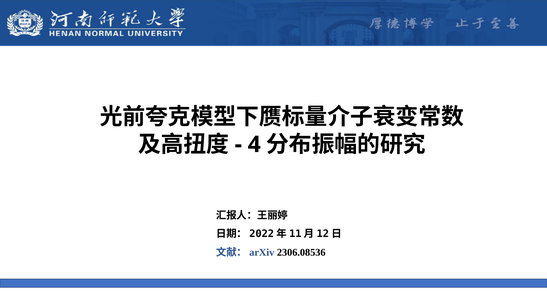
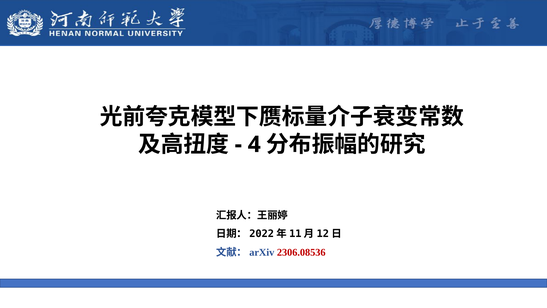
2306.08536 colour: black -> red (301, 252)
